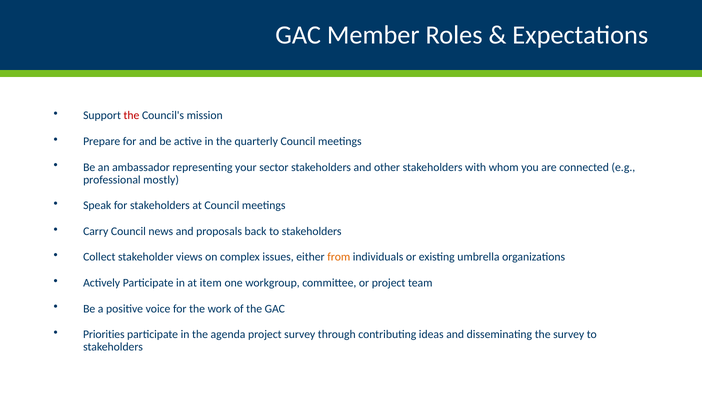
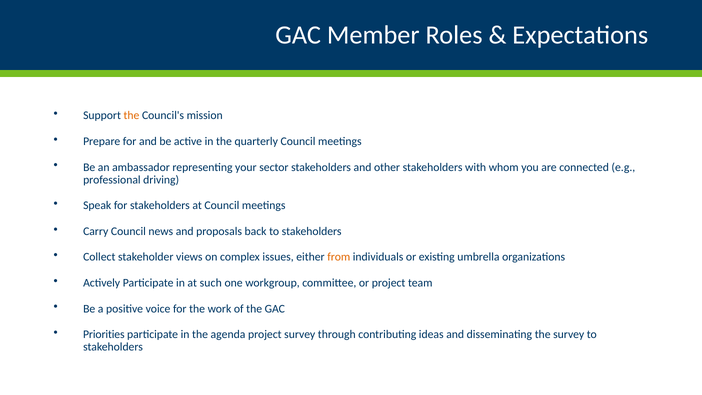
the colour: red -> orange (131, 116)
mostly: mostly -> driving (161, 180)
item: item -> such (211, 283)
